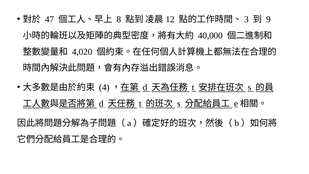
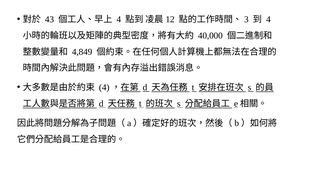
47: 47 -> 43 (49, 19)
8: 8 -> 4 (119, 19)
9: 9 -> 4 (268, 19)
4,020: 4,020 -> 4,849 (82, 52)
